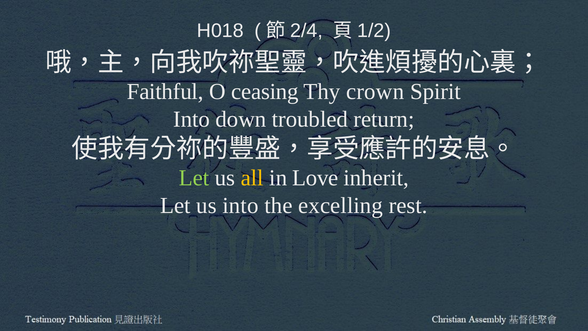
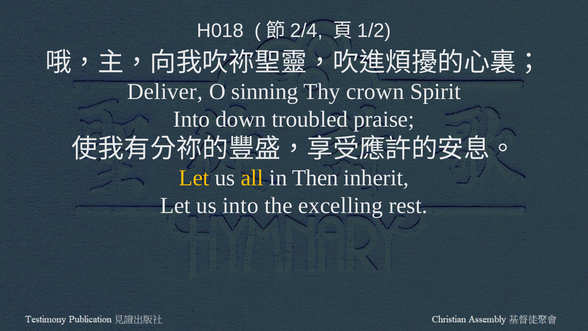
Faithful: Faithful -> Deliver (165, 92)
ceasing: ceasing -> sinning (265, 92)
return: return -> praise (384, 119)
Let colour: light green -> yellow (194, 178)
Love: Love -> Then (315, 178)
